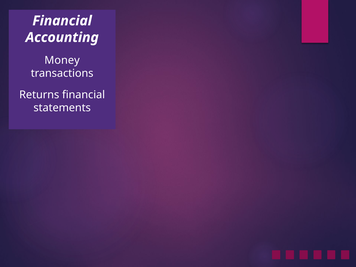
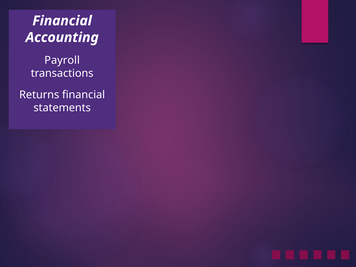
Money: Money -> Payroll (62, 60)
